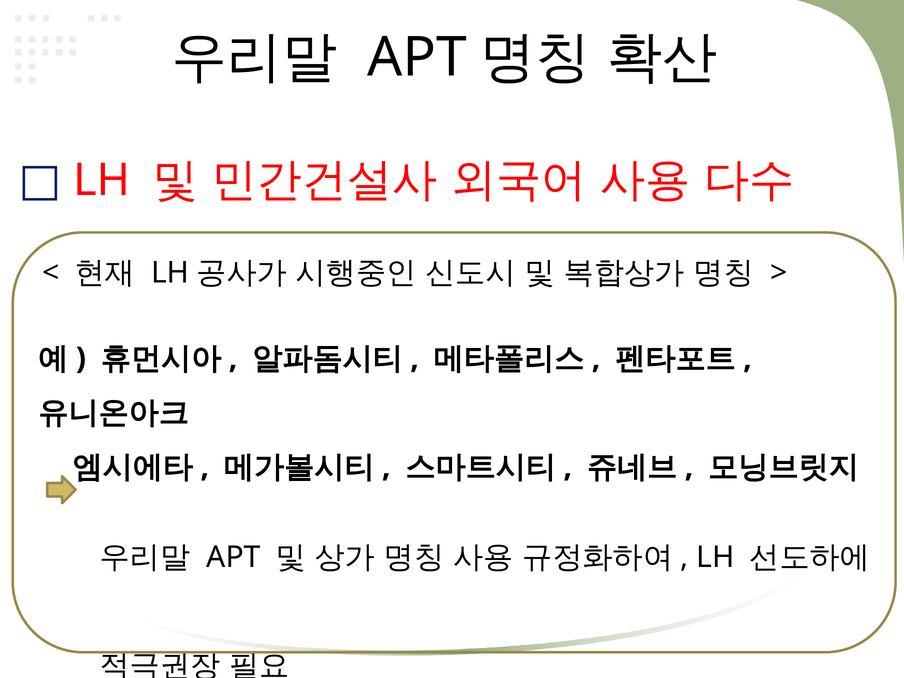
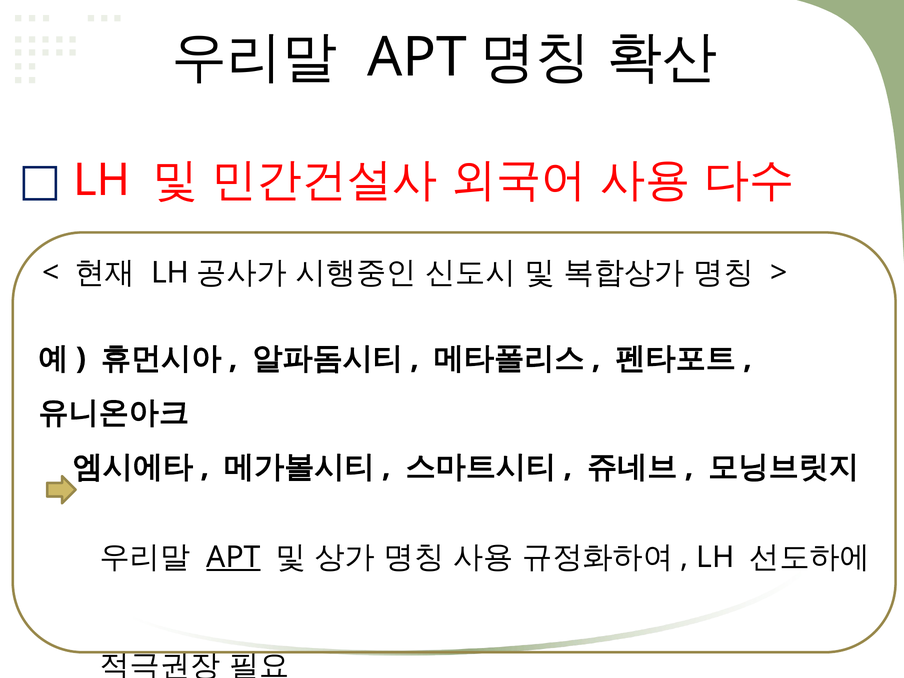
APT underline: none -> present (233, 557)
